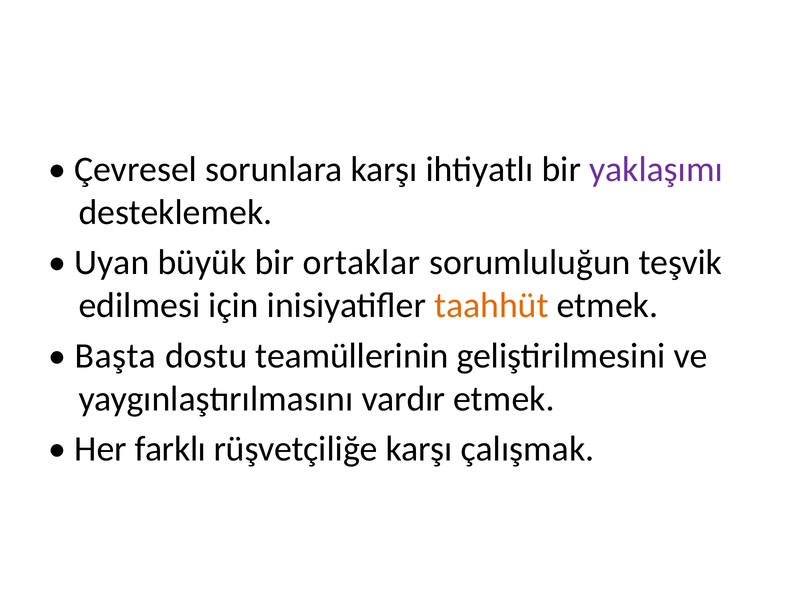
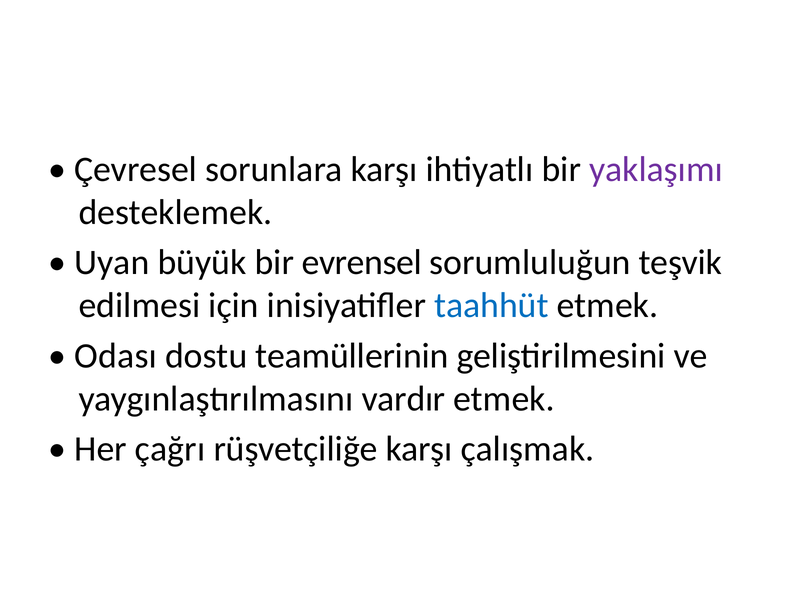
ortaklar: ortaklar -> evrensel (362, 262)
taahhüt colour: orange -> blue (491, 305)
Başta: Başta -> Odası (116, 355)
farklı: farklı -> çağrı (170, 449)
